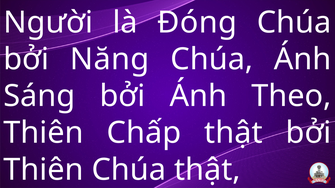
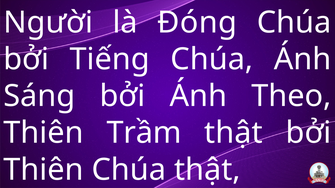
Năng: Năng -> Tiếng (110, 60)
Chấp: Chấp -> Trầm (144, 133)
